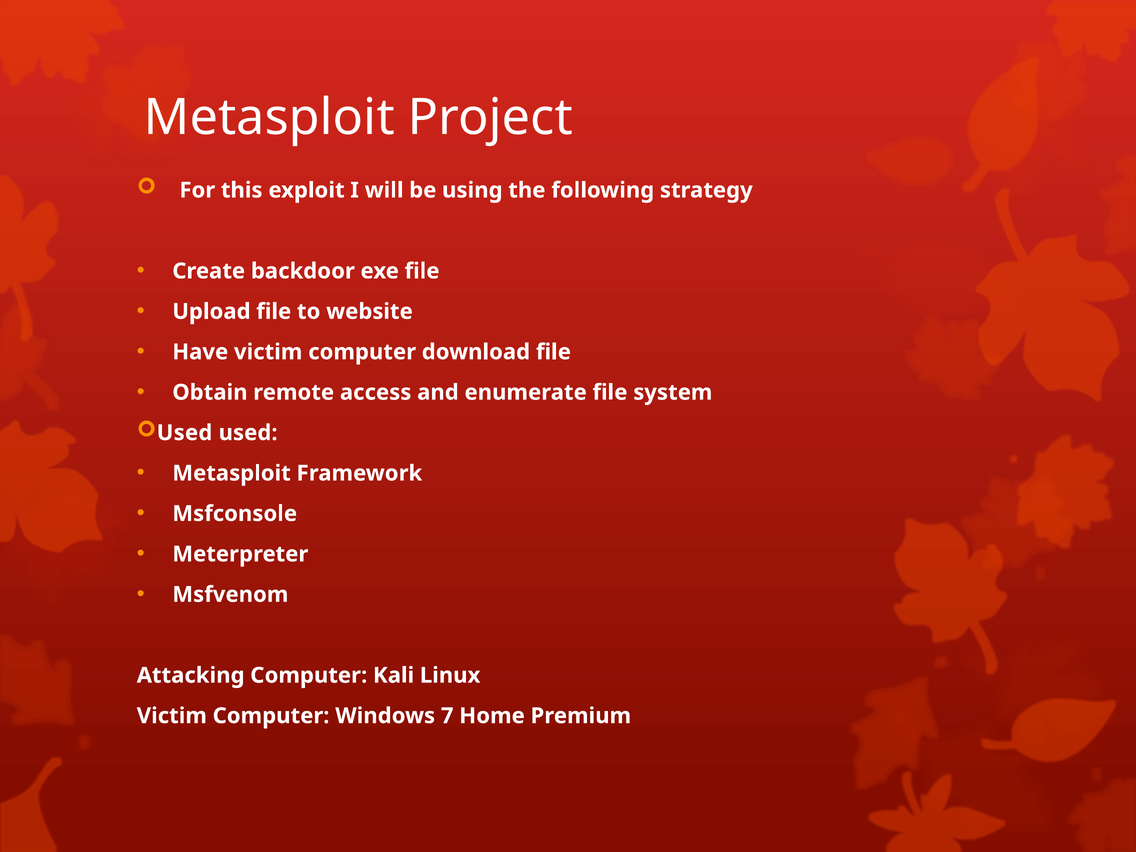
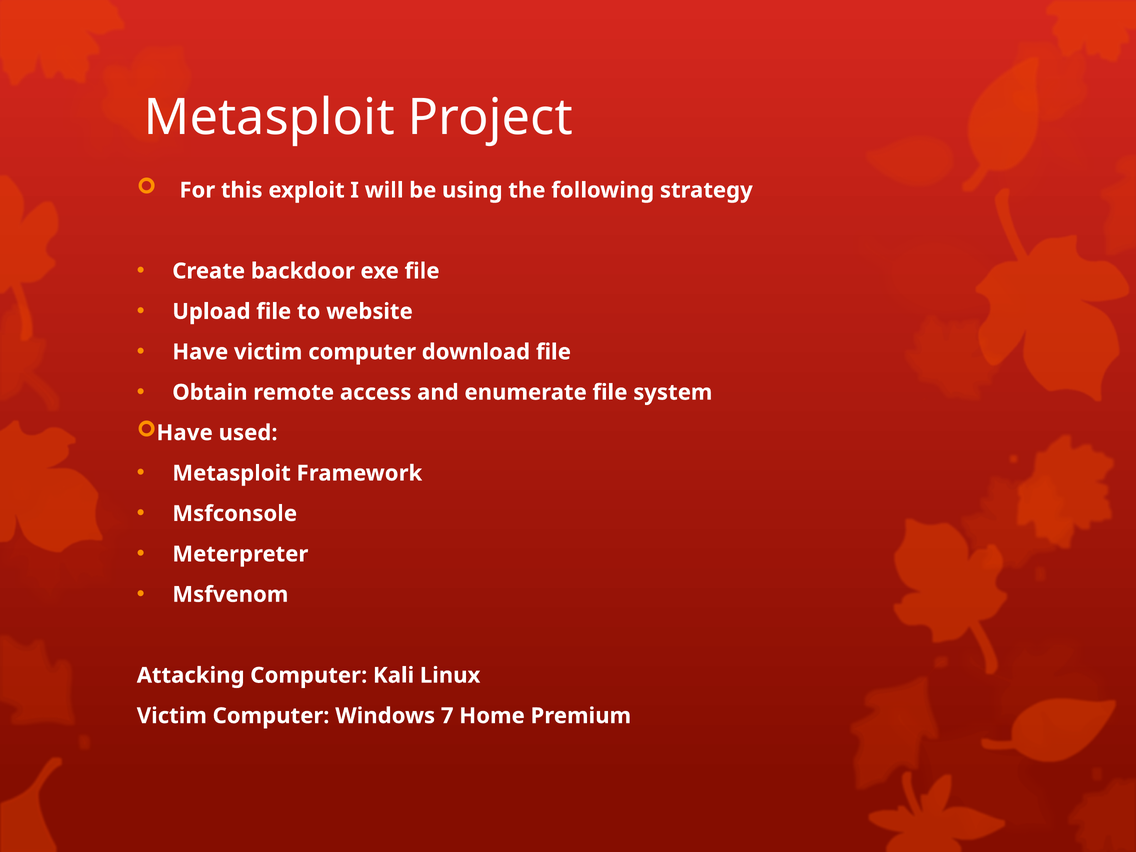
Used: Used -> Have (185, 433)
